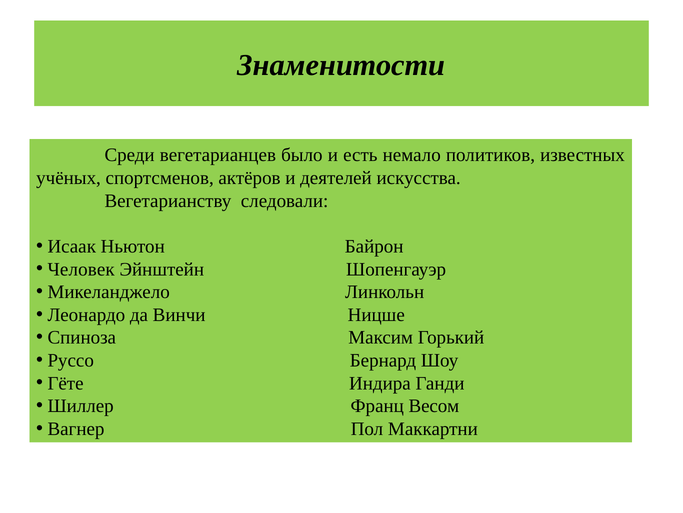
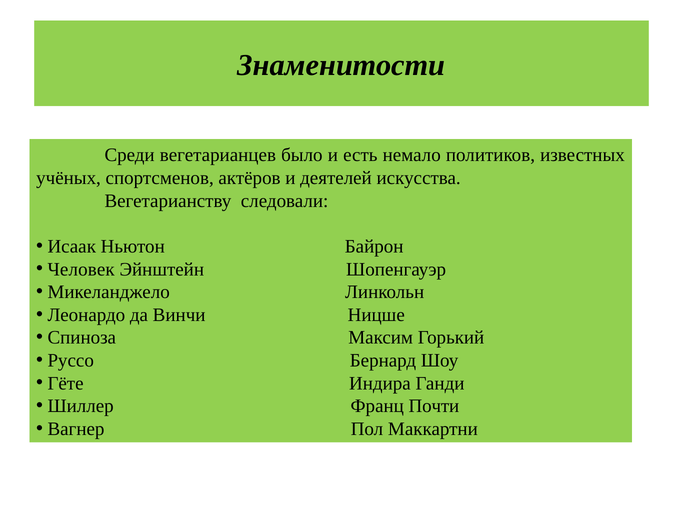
Весом: Весом -> Почти (434, 405)
